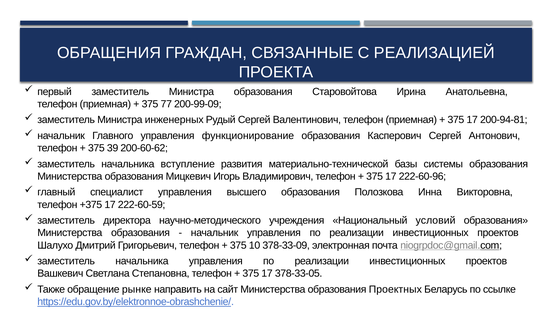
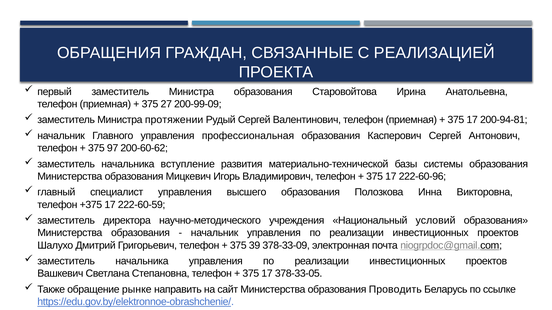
77: 77 -> 27 (166, 104)
инженерных: инженерных -> протяжении (174, 120)
функционирование: функционирование -> профессиональная (248, 136)
39: 39 -> 97 (113, 148)
10: 10 -> 39 (255, 246)
Проектных: Проектных -> Проводить (395, 290)
